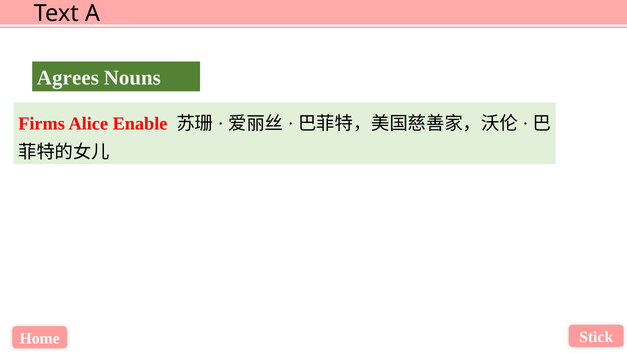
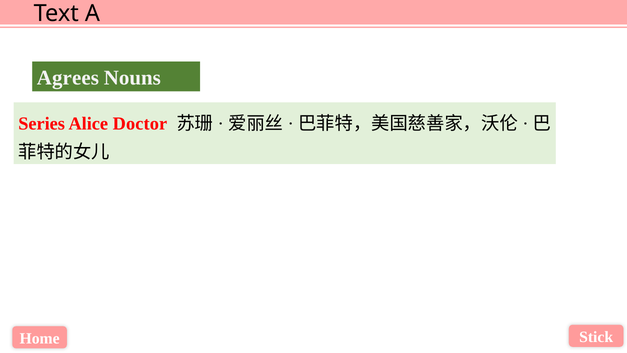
Firms: Firms -> Series (42, 123)
Enable: Enable -> Doctor (140, 123)
